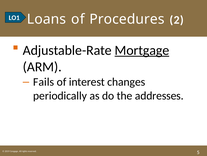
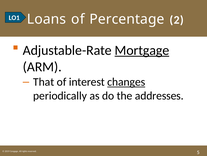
Procedures: Procedures -> Percentage (127, 19)
Fails: Fails -> That (44, 82)
changes underline: none -> present (126, 82)
